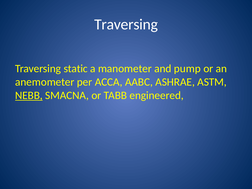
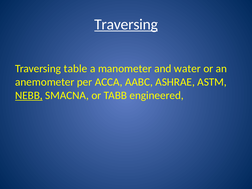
Traversing underline: none -> present (126, 24)
static: static -> table (76, 69)
pump: pump -> water (187, 69)
